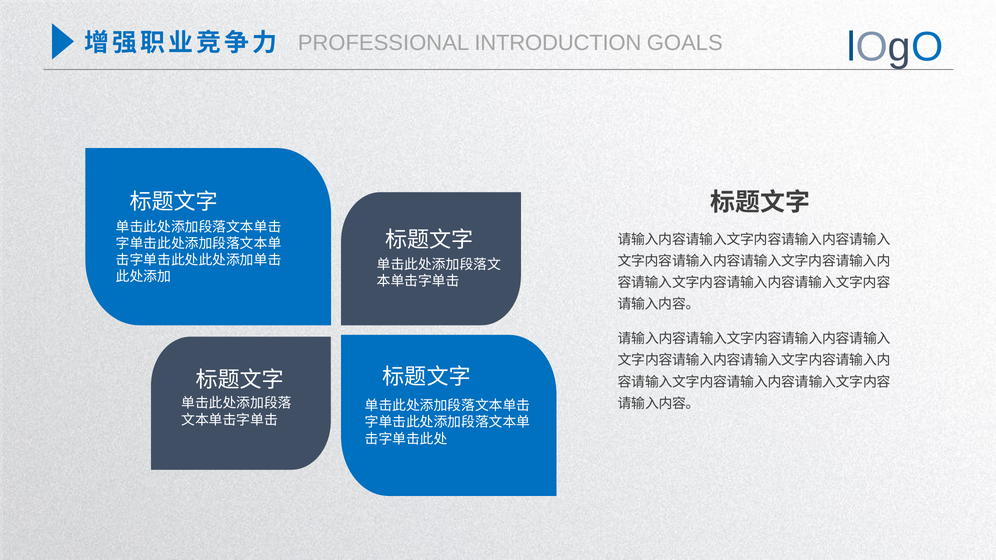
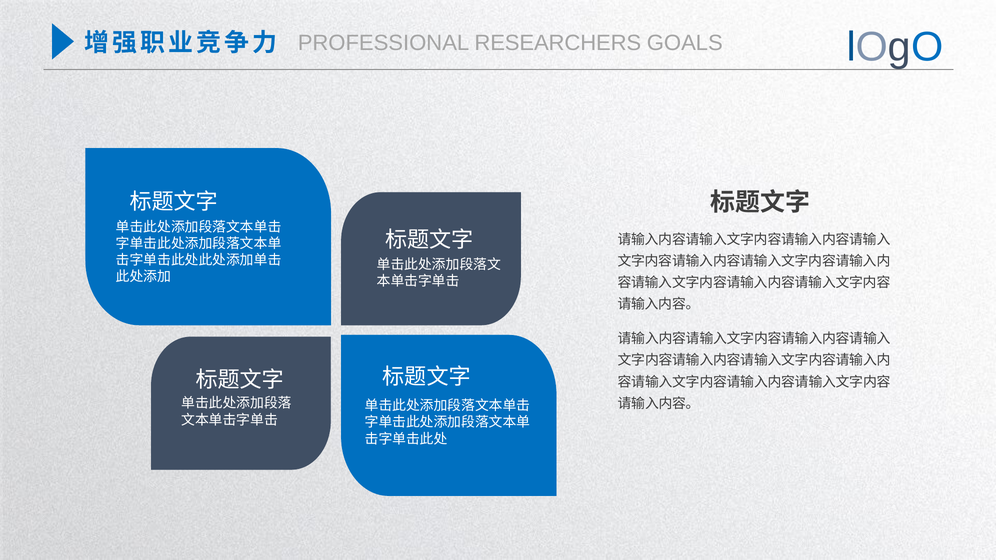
INTRODUCTION: INTRODUCTION -> RESEARCHERS (558, 43)
